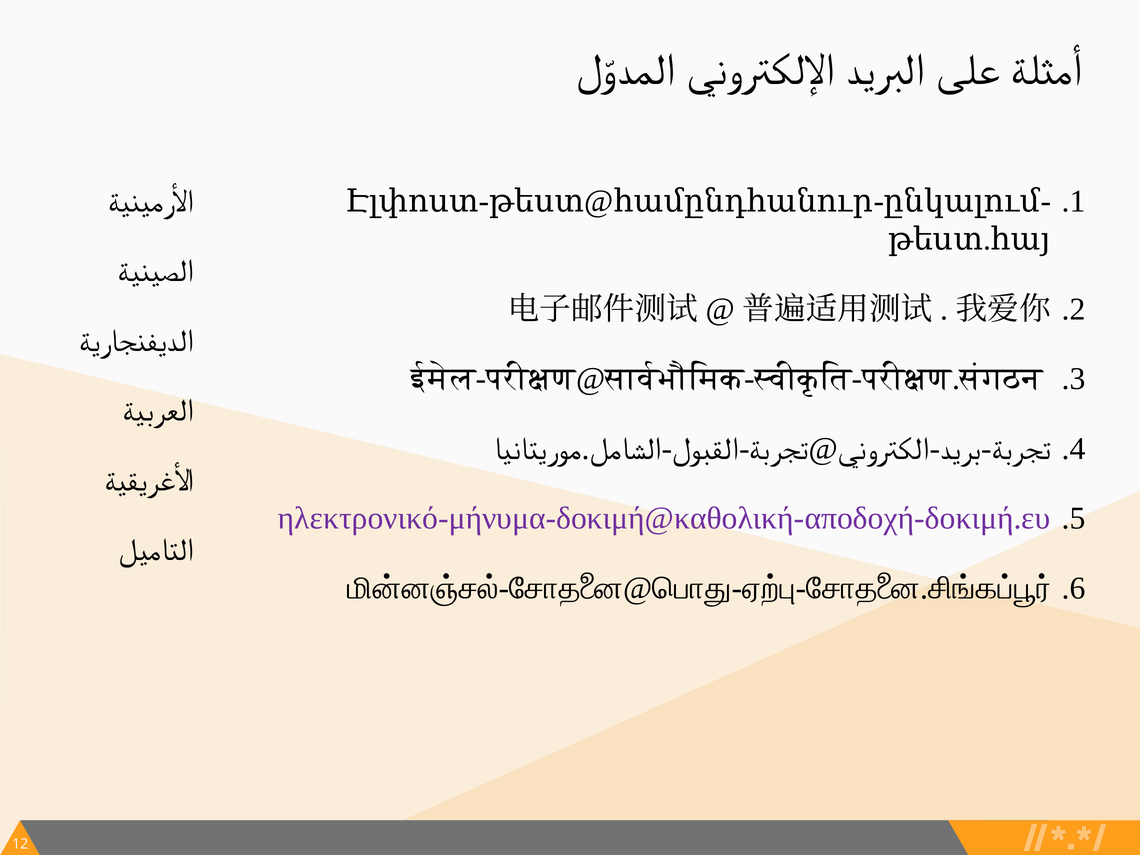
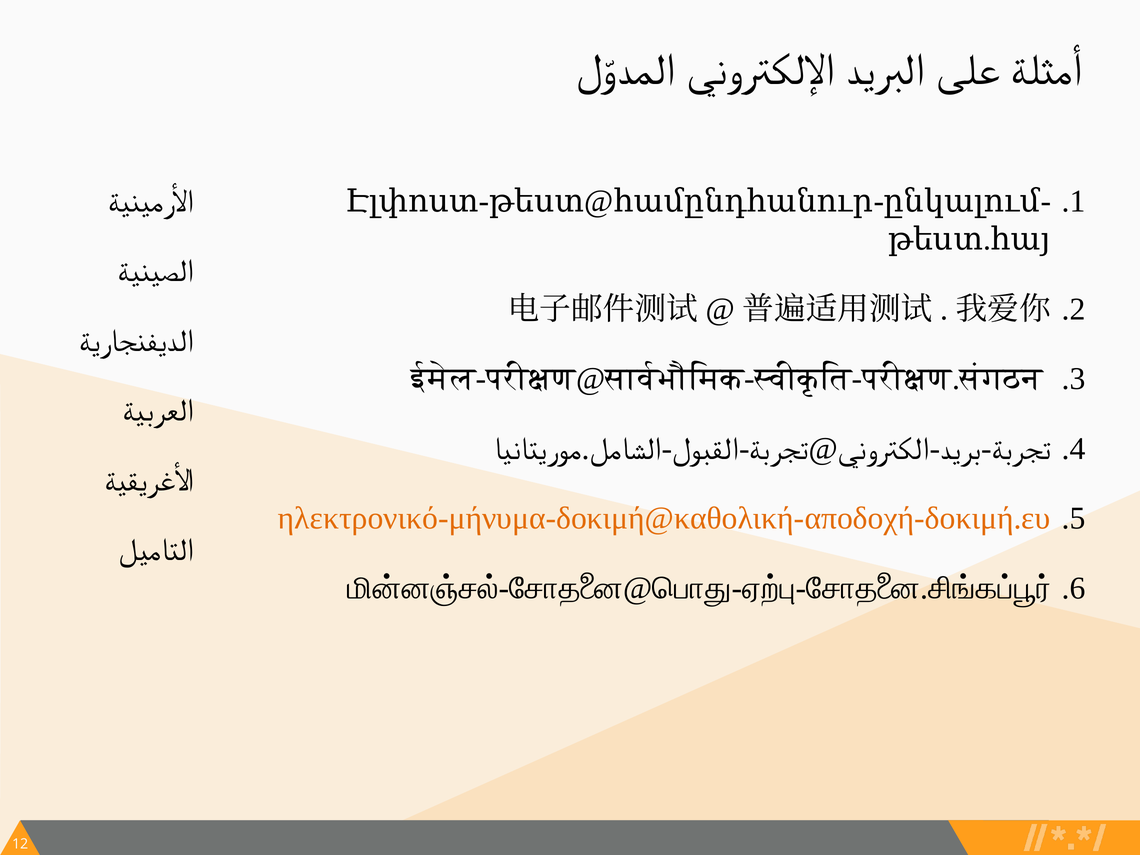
ηλεκτρονικό-μήνυμα-δοκιμή@καθολική-αποδοχή-δοκιμή.ευ colour: purple -> orange (664, 518)
